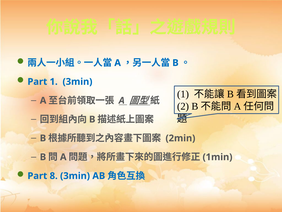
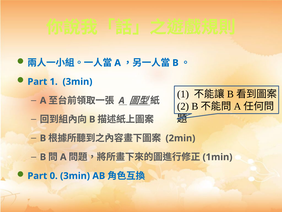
8: 8 -> 0 (54, 175)
